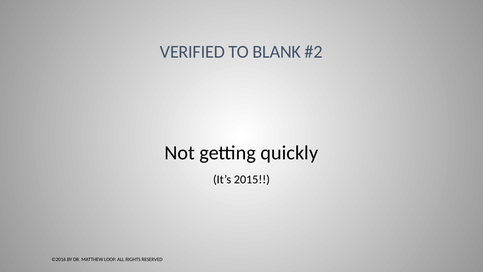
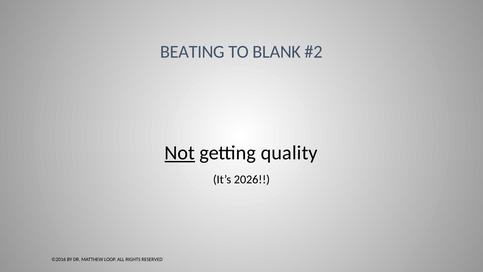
VERIFIED: VERIFIED -> BEATING (192, 52)
Not underline: none -> present (180, 153)
quickly: quickly -> quality (289, 153)
2015: 2015 -> 2026 (252, 179)
